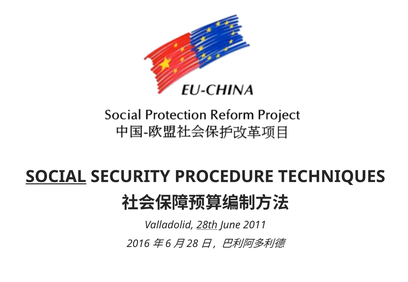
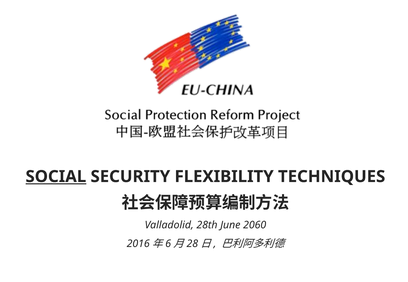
PROCEDURE: PROCEDURE -> FLEXIBILITY (224, 177)
28th underline: present -> none (207, 225)
2011: 2011 -> 2060 (255, 225)
